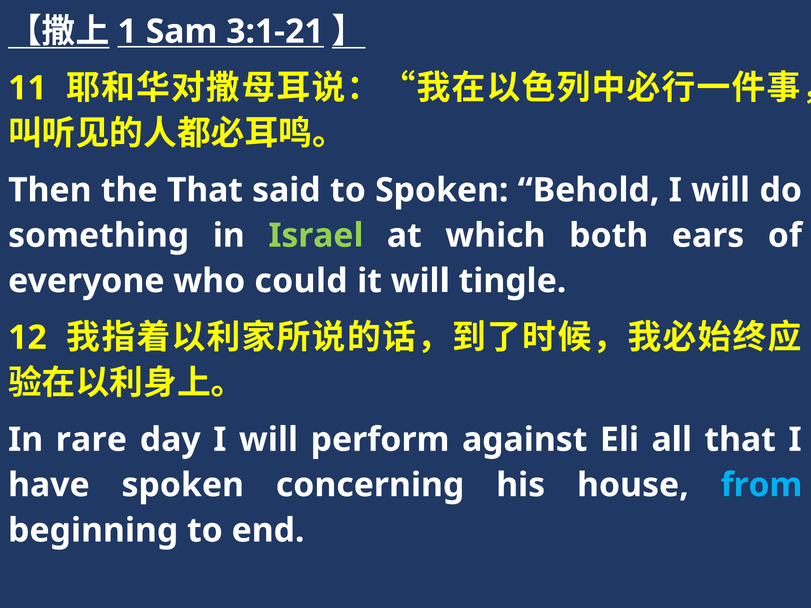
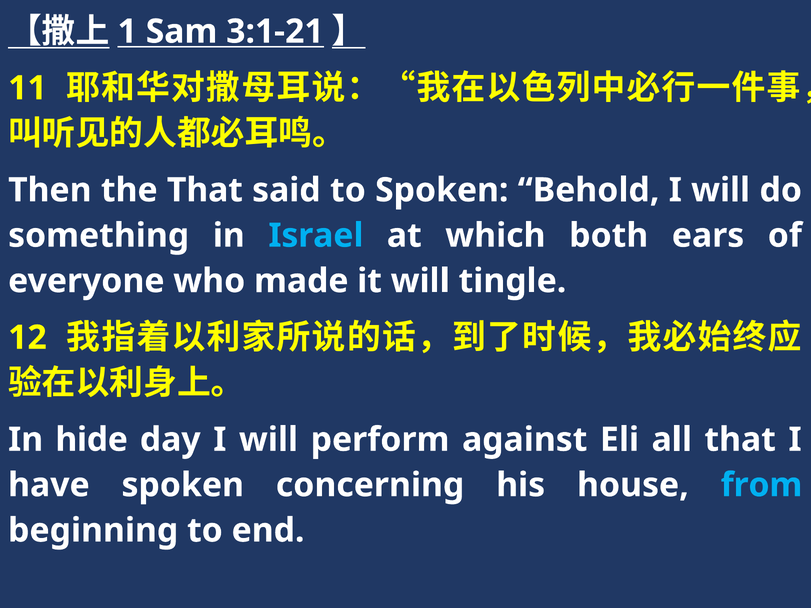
Israel colour: light green -> light blue (316, 236)
could: could -> made (301, 281)
rare: rare -> hide (92, 440)
